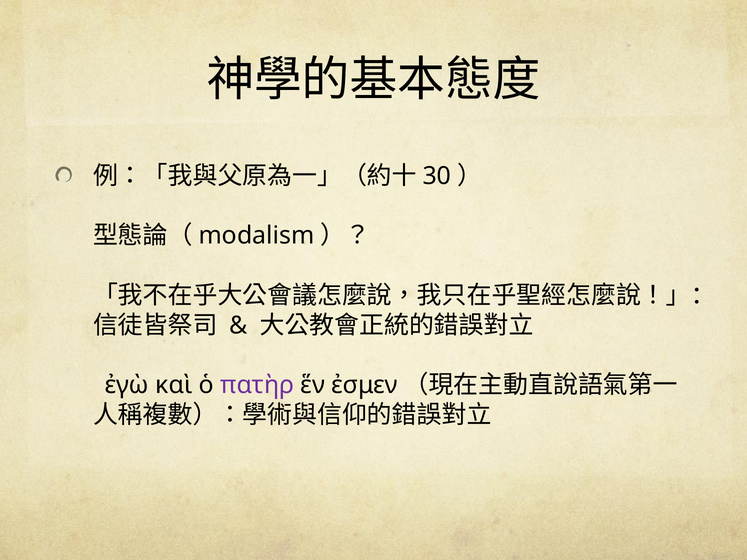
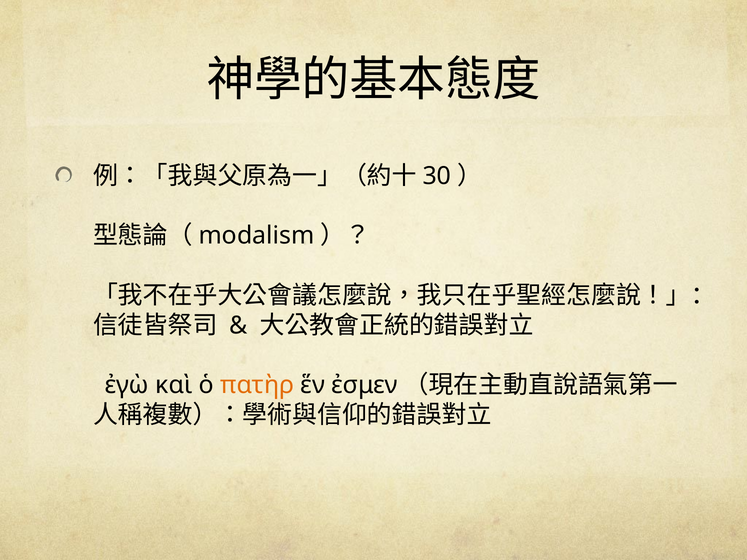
πατὴρ colour: purple -> orange (257, 385)
